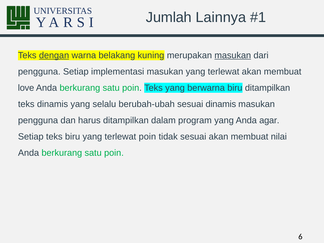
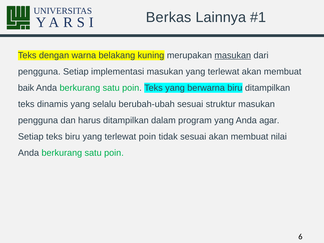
Jumlah: Jumlah -> Berkas (169, 17)
dengan underline: present -> none (54, 55)
love: love -> baik (26, 88)
sesuai dinamis: dinamis -> struktur (221, 104)
